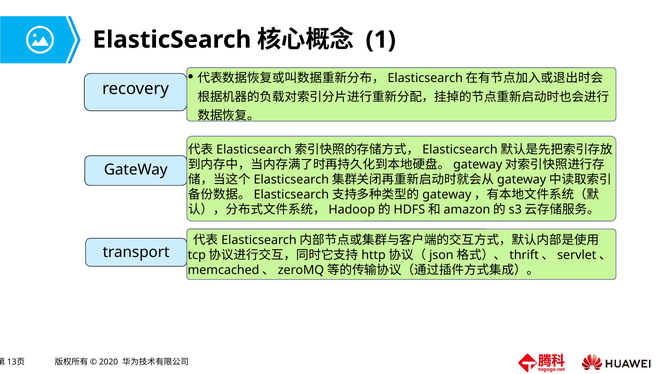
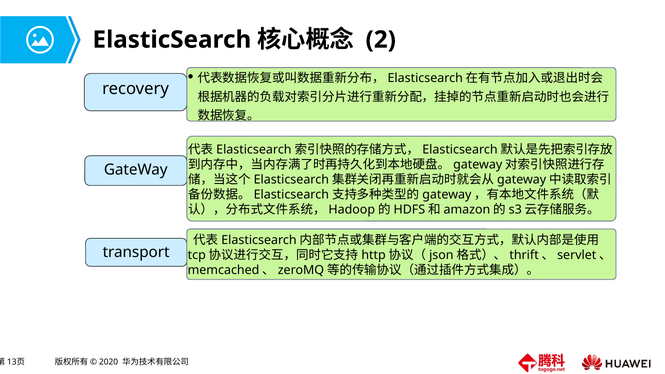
1: 1 -> 2 (381, 40)
